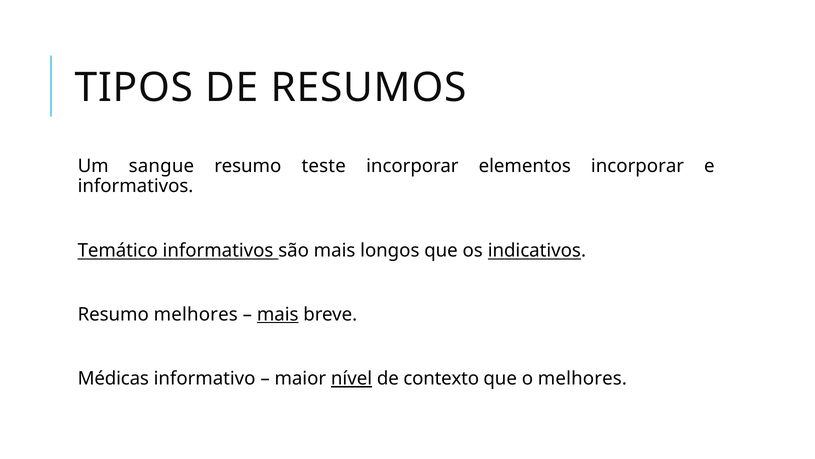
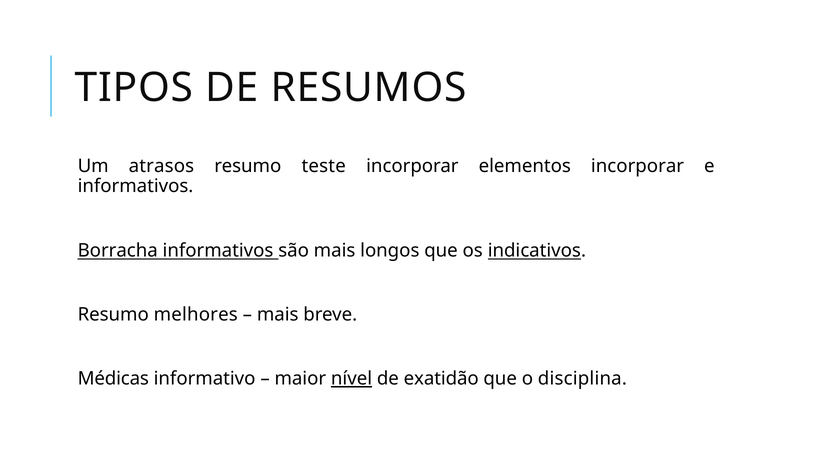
sangue: sangue -> atrasos (161, 166)
Temático: Temático -> Borracha (118, 250)
mais underline: present -> none (278, 314)
contexto: contexto -> exatidão (441, 378)
o melhores: melhores -> disciplina (582, 378)
